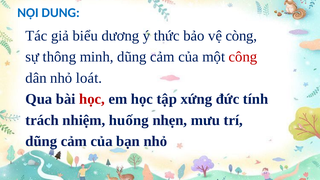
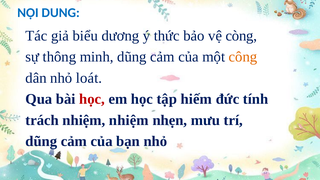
công colour: red -> orange (243, 57)
xứng: xứng -> hiếm (196, 99)
nhiệm huống: huống -> nhiệm (129, 120)
